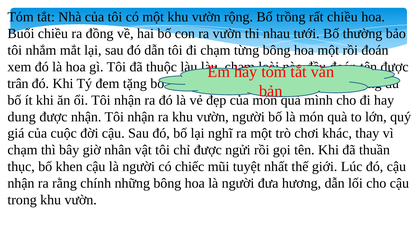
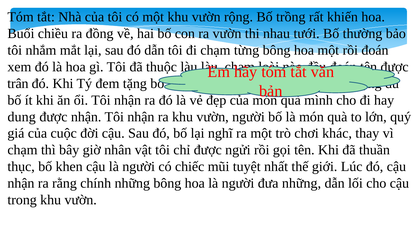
rất chiều: chiều -> khiến (342, 17)
đưa hương: hương -> những (302, 184)
